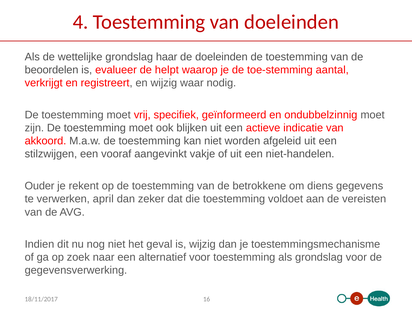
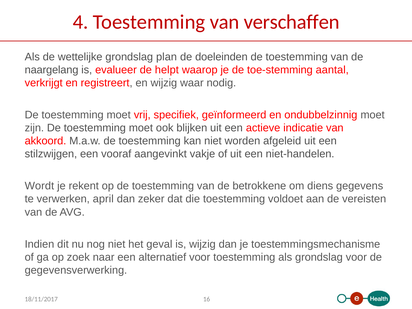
van doeleinden: doeleinden -> verschaffen (292, 22)
haar: haar -> plan (167, 57)
beoordelen: beoordelen -> naargelang (52, 70)
Ouder: Ouder -> Wordt (39, 186)
